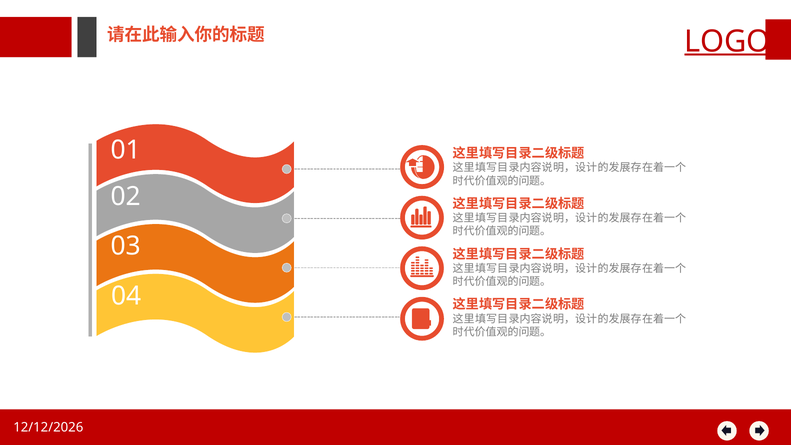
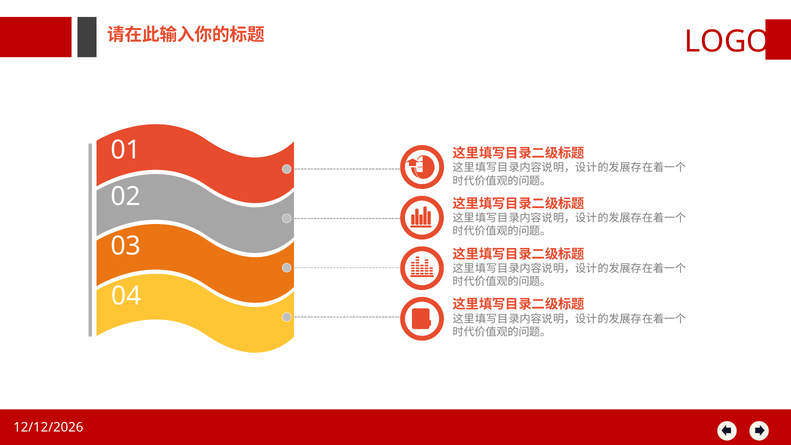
LOGO underline: present -> none (727, 41)
